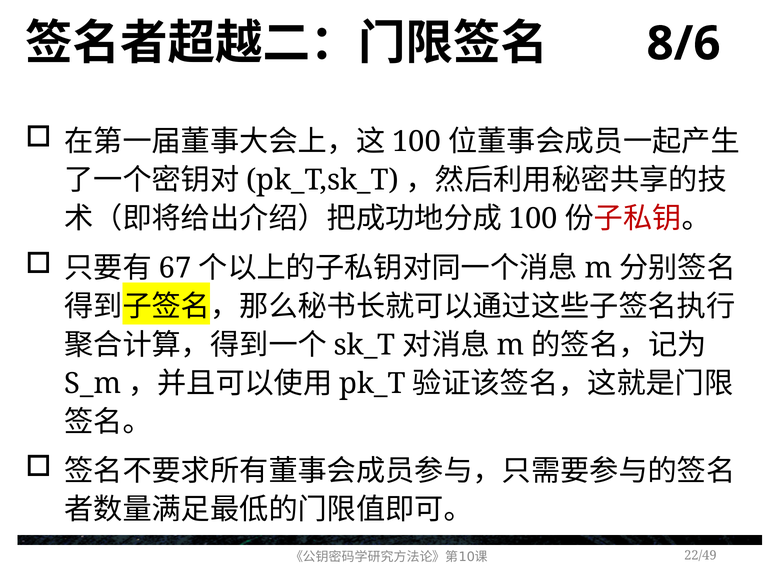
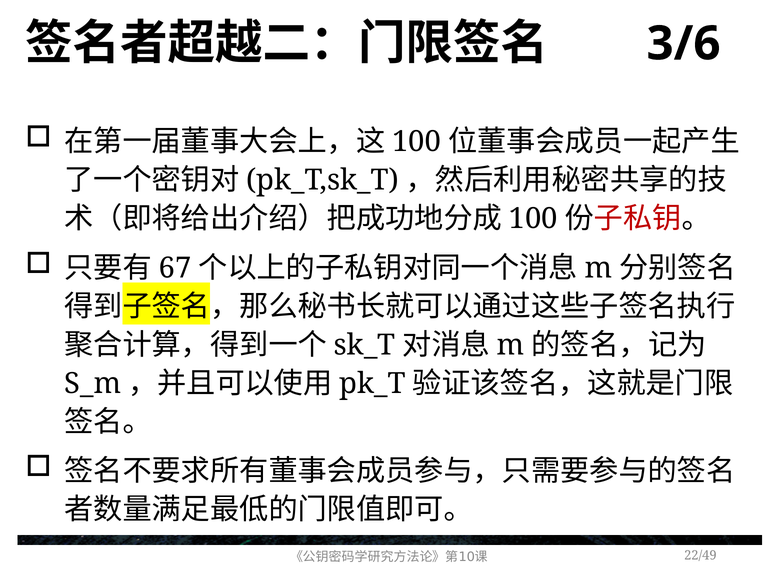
8/6: 8/6 -> 3/6 (684, 44)
